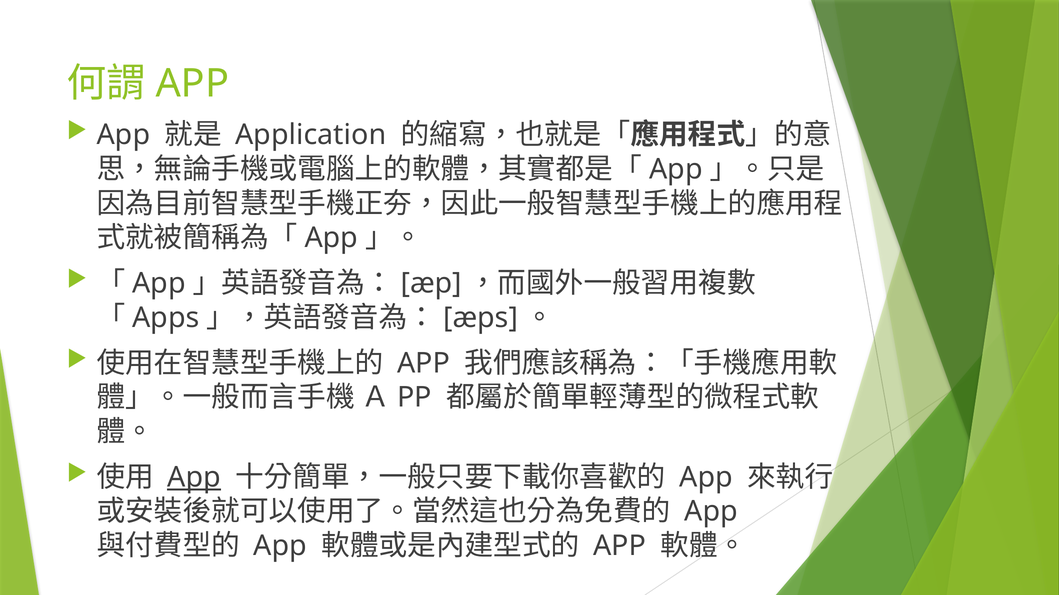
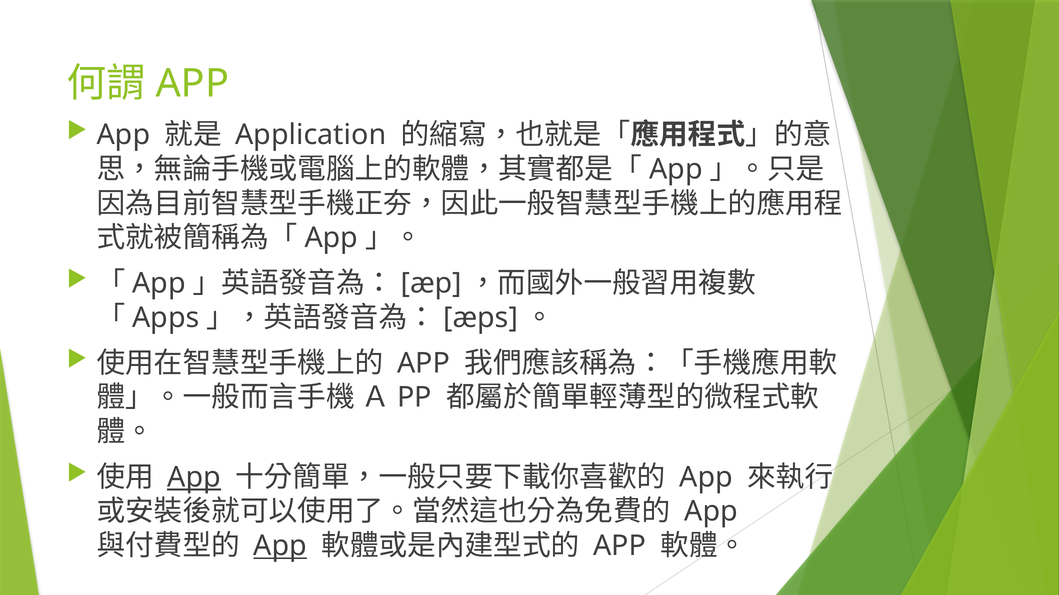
App underline: none -> present (280, 547)
